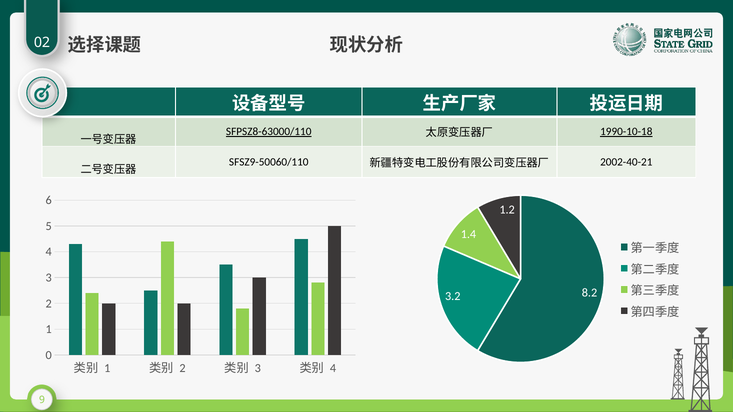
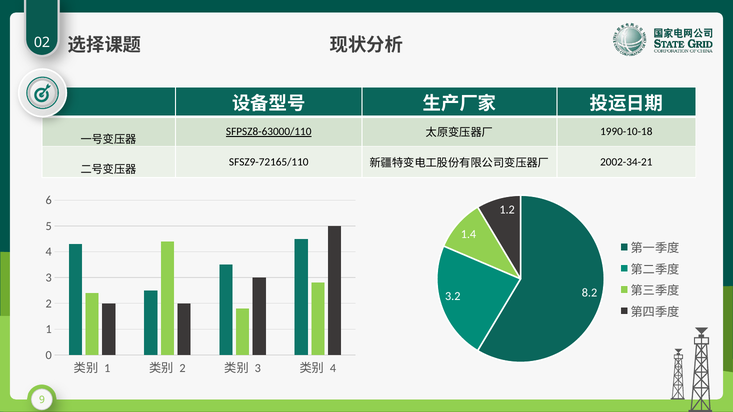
1990-10-18 underline: present -> none (626, 132)
SFSZ9-50060/110: SFSZ9-50060/110 -> SFSZ9-72165/110 (269, 162)
2002-40-21: 2002-40-21 -> 2002-34-21 (626, 162)
